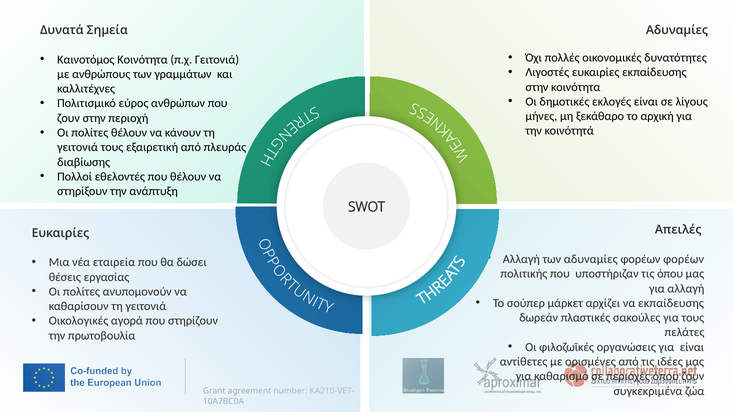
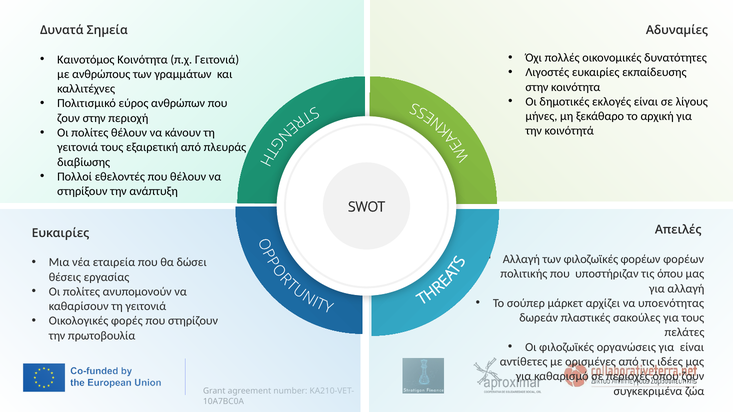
αδυναμίες: αδυναμίες -> φιλοζωϊκές (591, 259)
να εκπαίδευσης: εκπαίδευσης -> υποενότητας (671, 303)
αγορά: αγορά -> φορές (127, 321)
